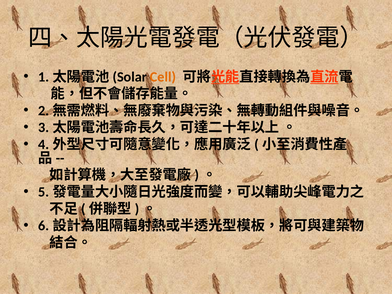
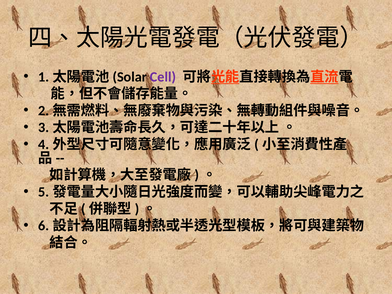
Cell colour: orange -> purple (163, 77)
